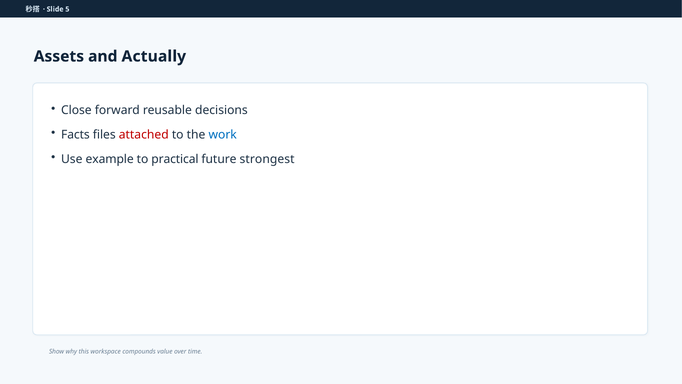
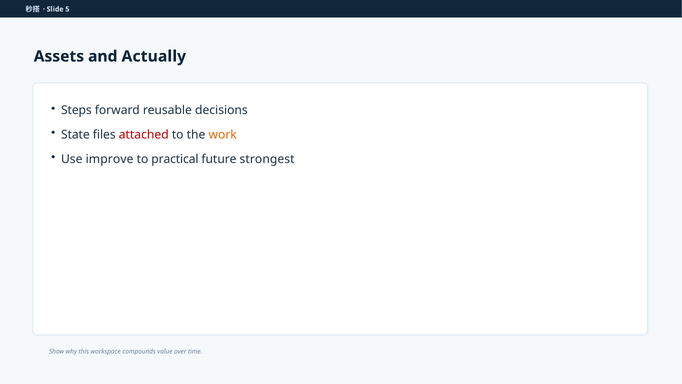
Close: Close -> Steps (76, 110)
Facts: Facts -> State (75, 135)
work colour: blue -> orange (223, 135)
example: example -> improve (110, 159)
